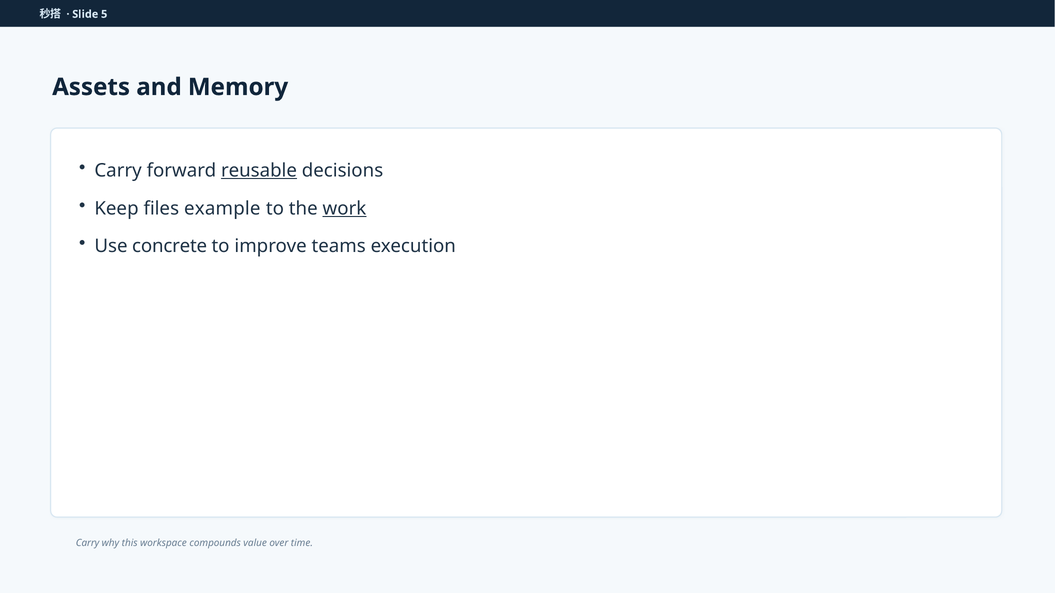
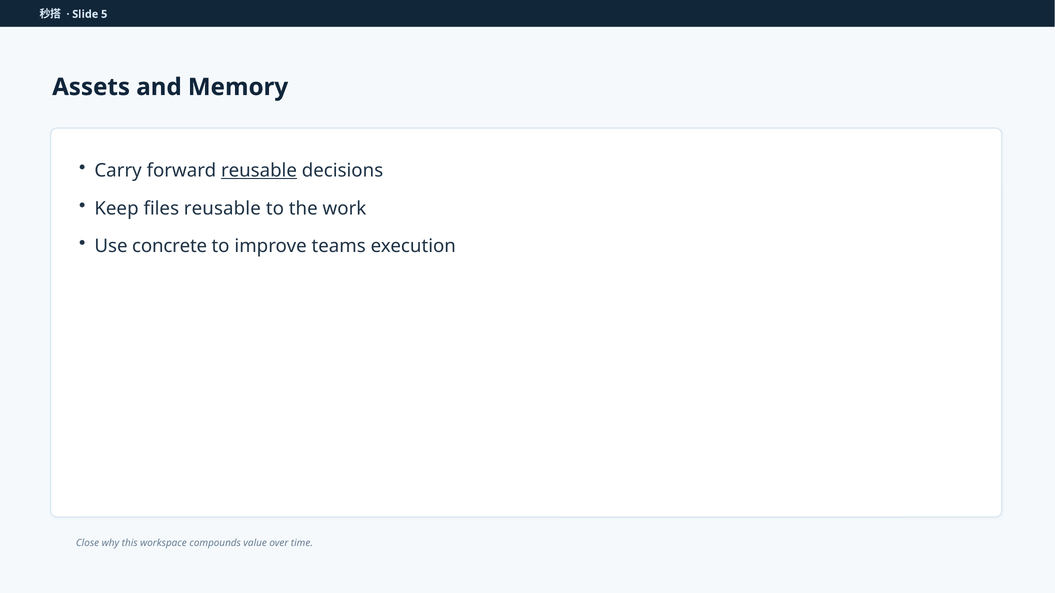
files example: example -> reusable (222, 209)
work underline: present -> none (344, 209)
Carry: Carry -> Close (88, 543)
